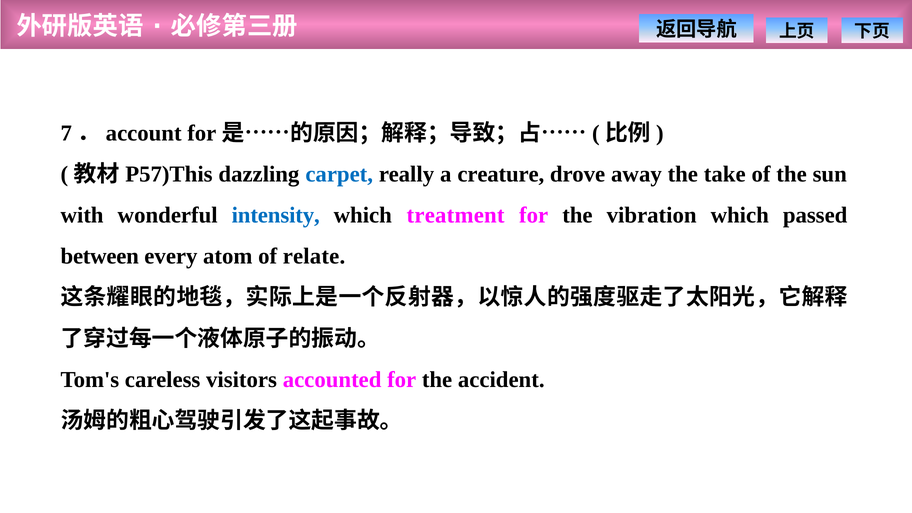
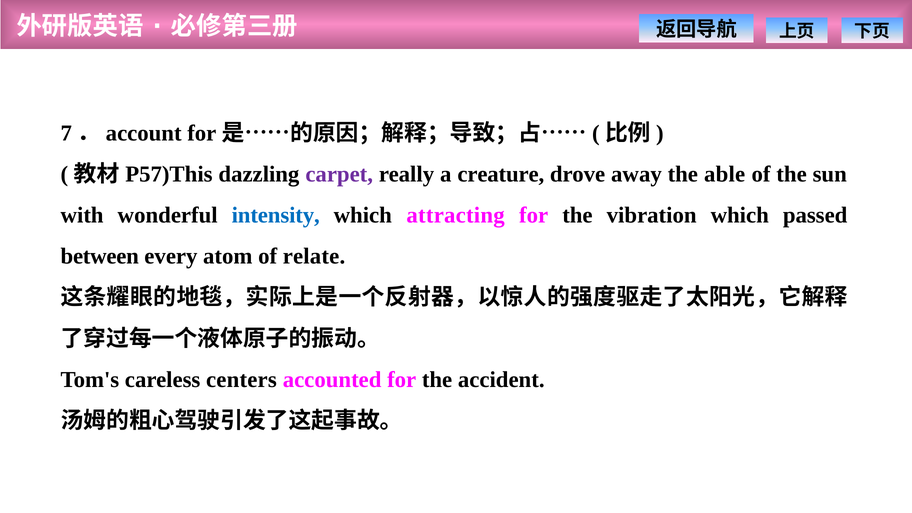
carpet colour: blue -> purple (339, 174)
take: take -> able (725, 174)
treatment: treatment -> attracting (456, 215)
visitors: visitors -> centers (241, 380)
